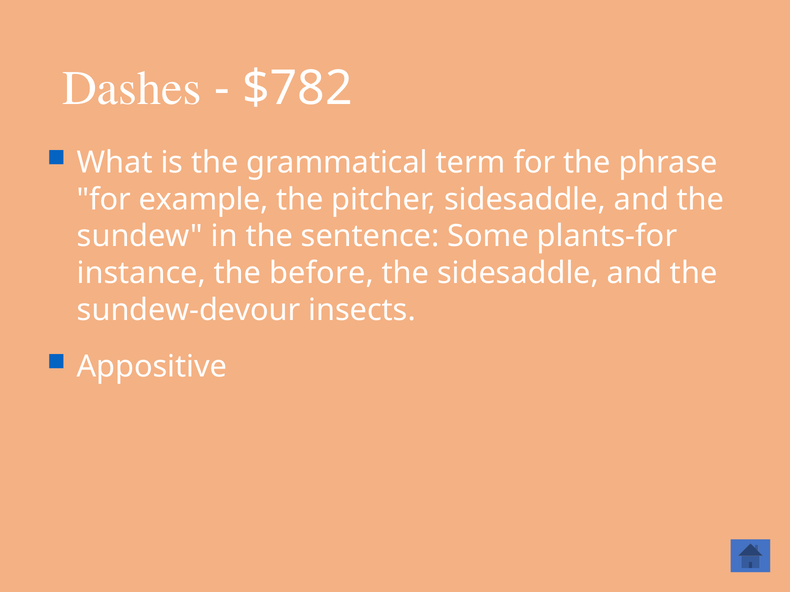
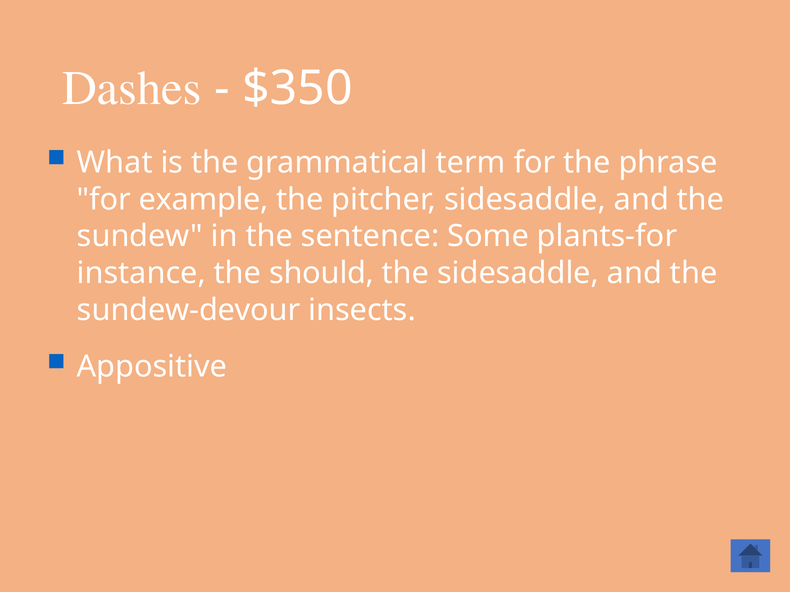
$782: $782 -> $350 (297, 88)
before: before -> should (322, 273)
